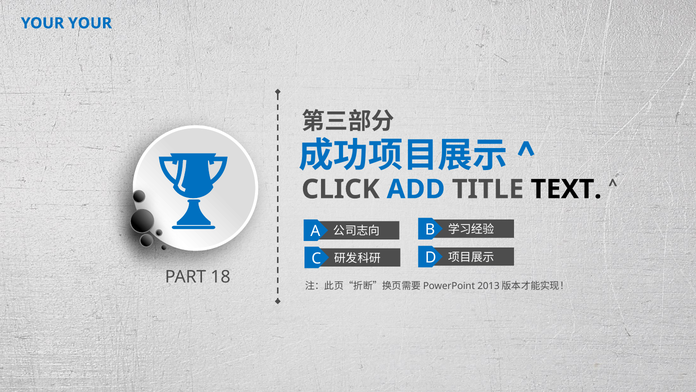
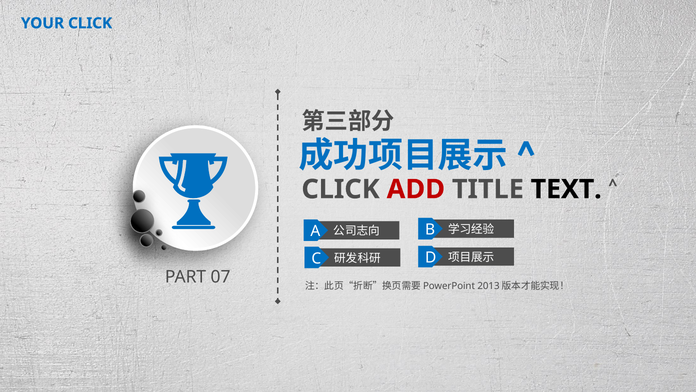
YOUR YOUR: YOUR -> CLICK (90, 23)
ADD colour: blue -> red (416, 189)
18: 18 -> 07 (221, 277)
